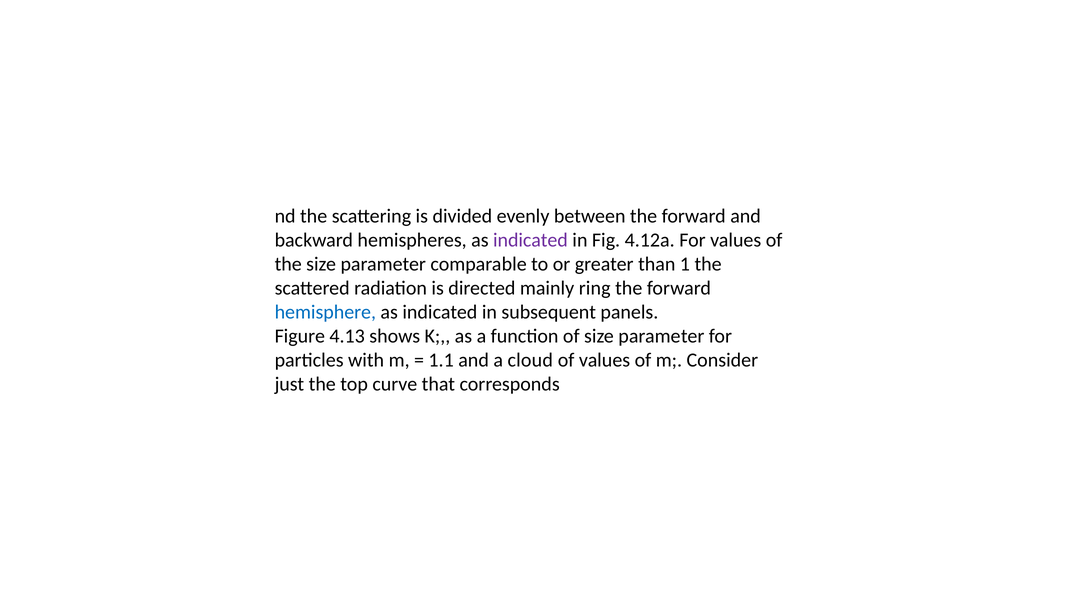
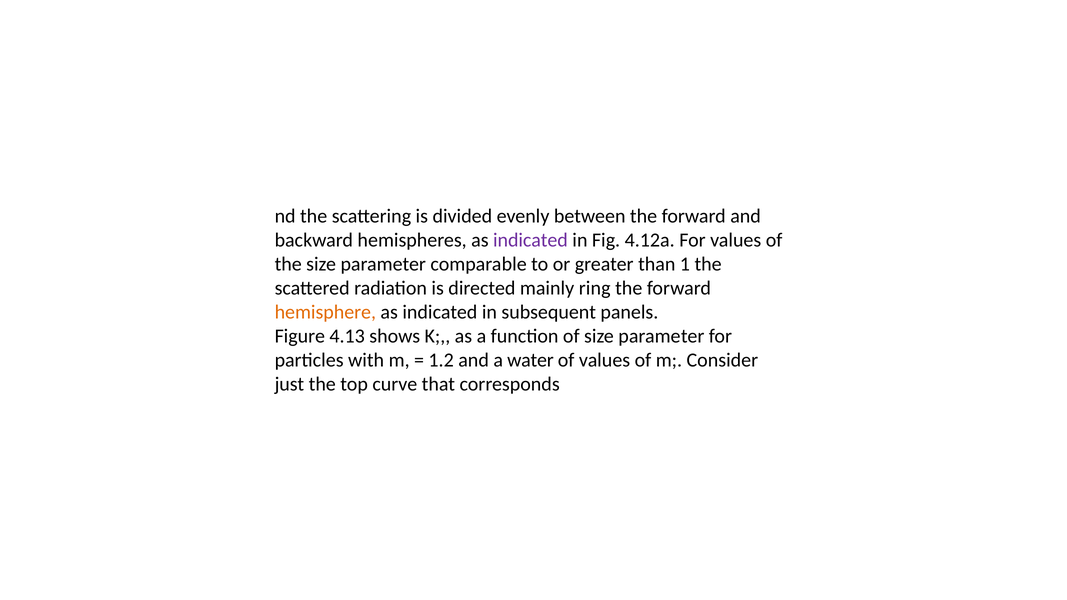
hemisphere colour: blue -> orange (325, 312)
1.1: 1.1 -> 1.2 (441, 360)
cloud: cloud -> water (530, 360)
